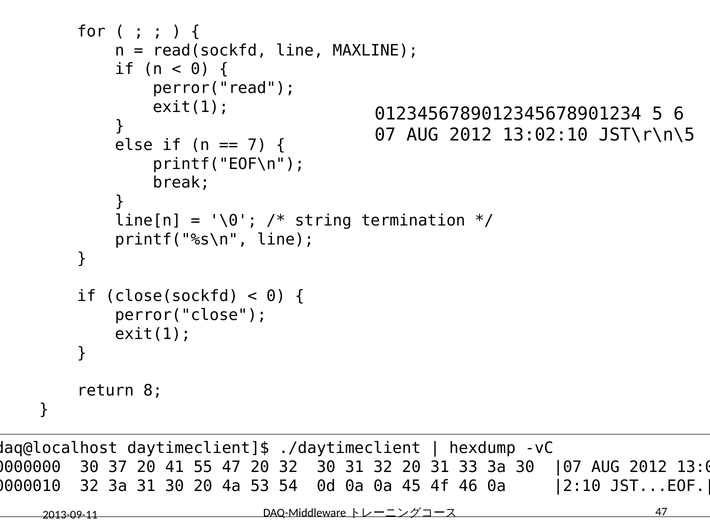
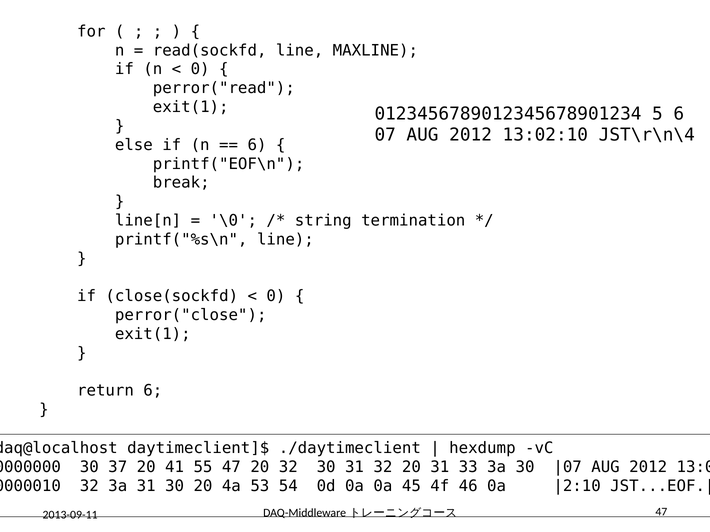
JST\r\n\5: JST\r\n\5 -> JST\r\n\4 (647, 135)
7: 7 -> 6 (257, 145)
return 8: 8 -> 6 (153, 391)
